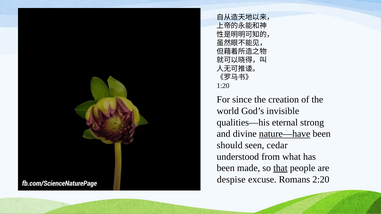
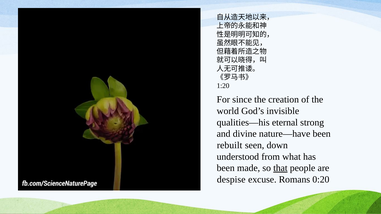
nature—have underline: present -> none (285, 134)
should: should -> rebuilt (230, 145)
cedar: cedar -> down (277, 145)
2:20: 2:20 -> 0:20 (321, 180)
